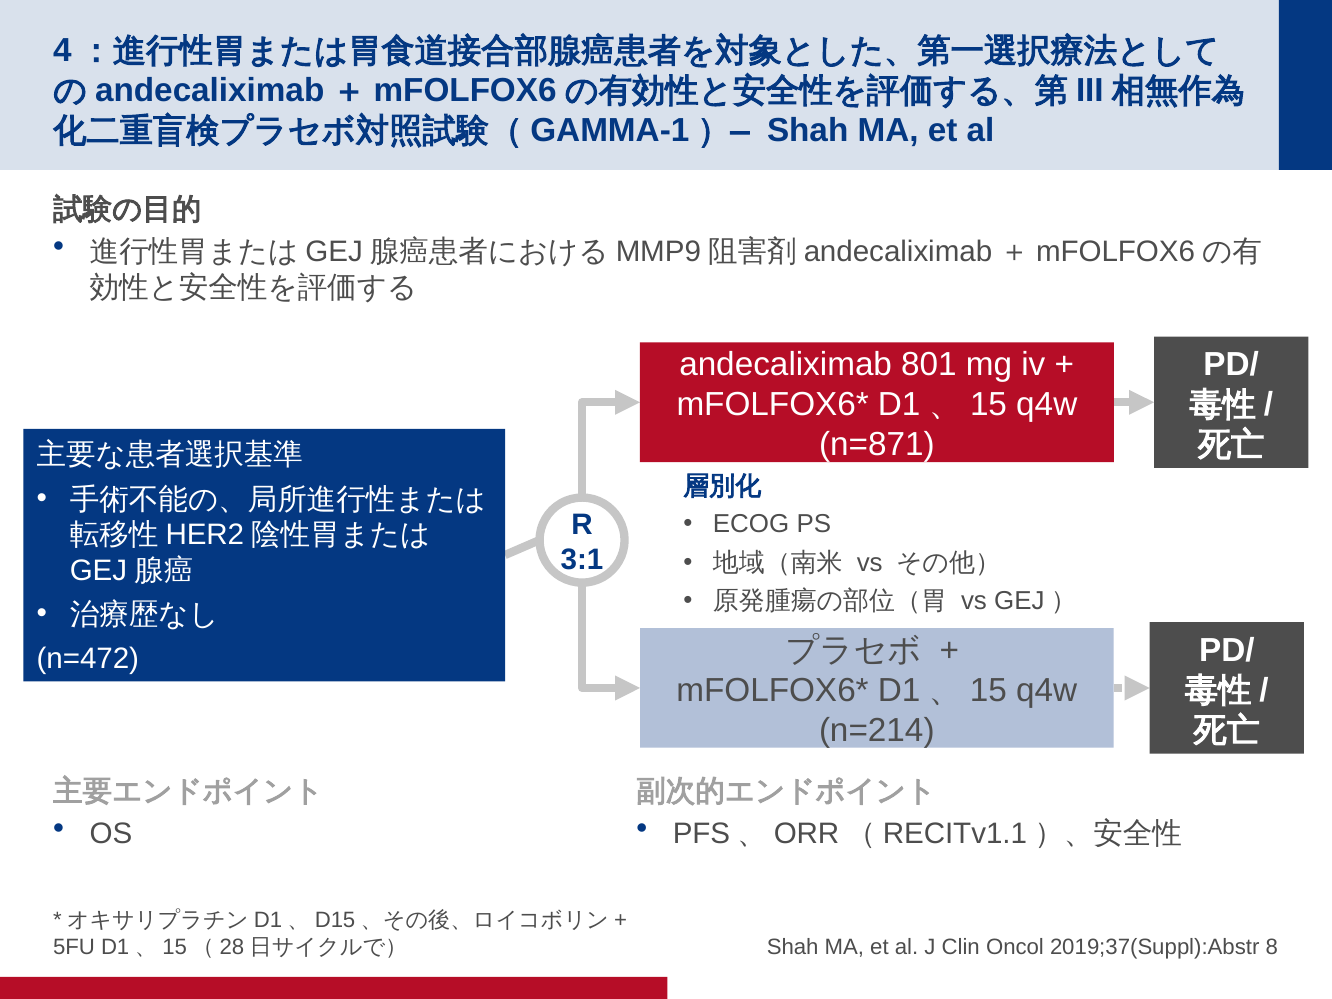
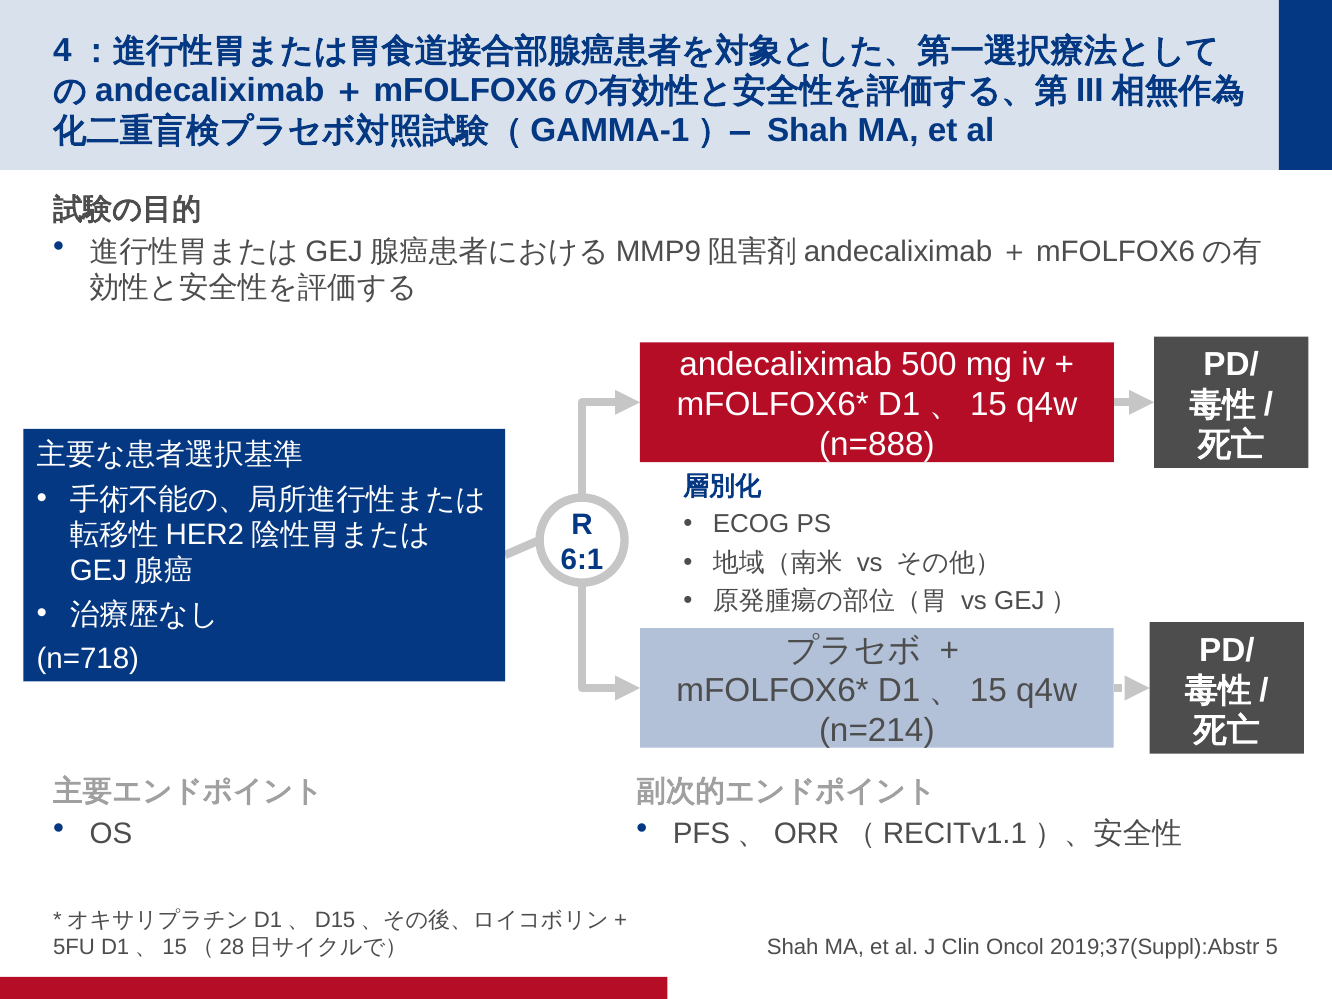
801: 801 -> 500 (929, 365)
n=871: n=871 -> n=888 (877, 445)
3:1: 3:1 -> 6:1 (582, 560)
n=472: n=472 -> n=718 (88, 659)
8: 8 -> 5 (1272, 947)
